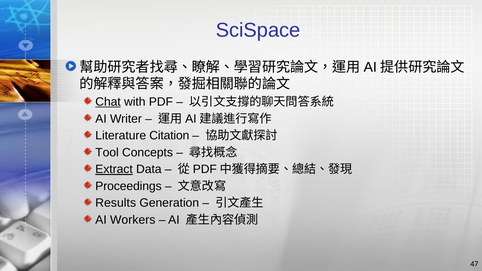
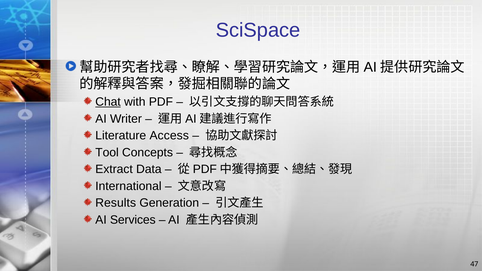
Citation: Citation -> Access (169, 136)
Extract underline: present -> none (114, 169)
Proceedings: Proceedings -> International (128, 186)
Workers: Workers -> Services (133, 220)
